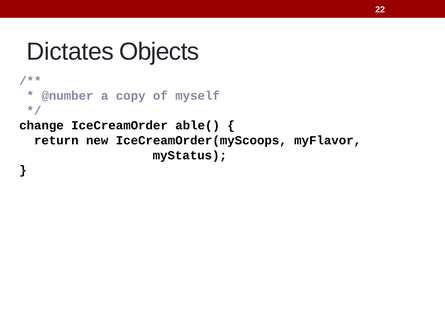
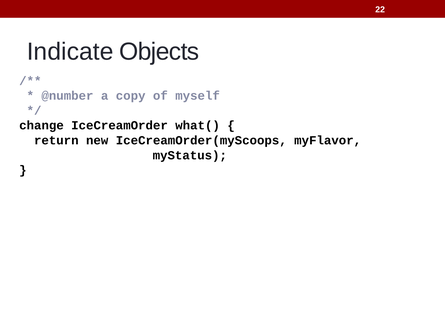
Dictates: Dictates -> Indicate (70, 52)
able(: able( -> what( (198, 125)
